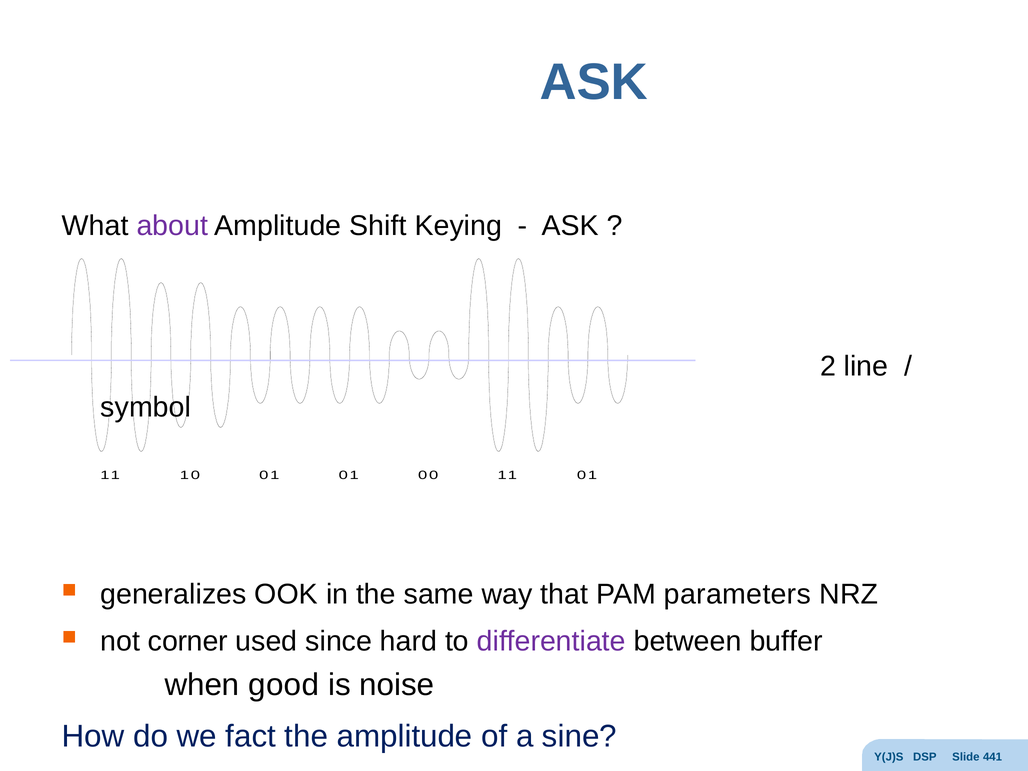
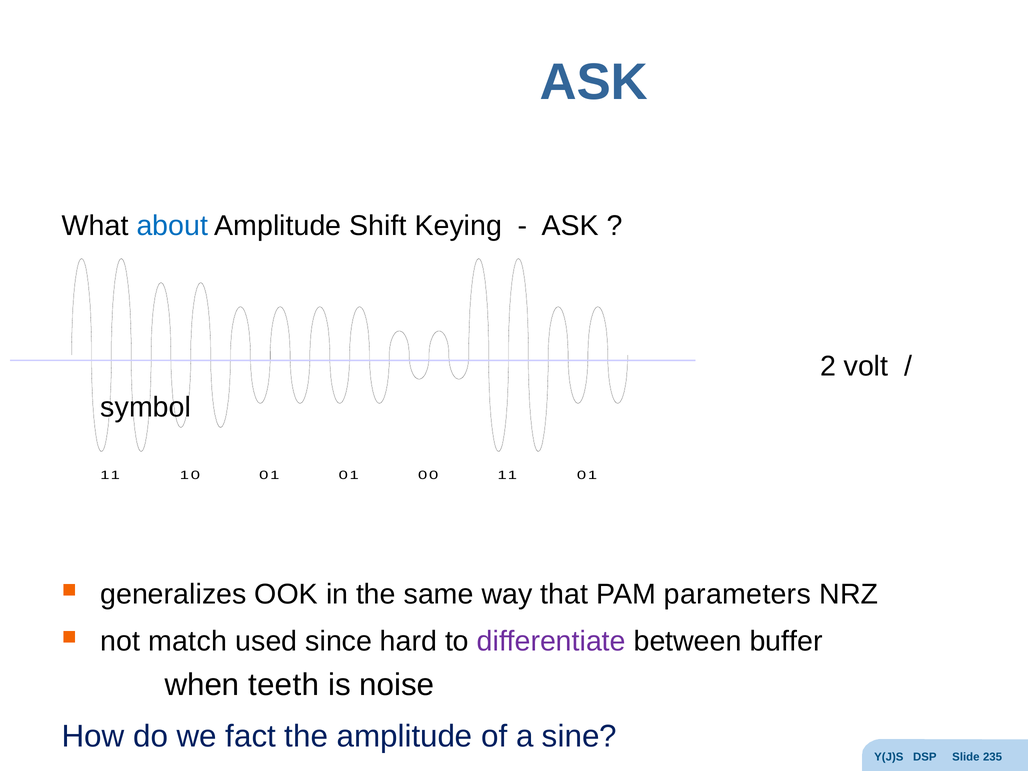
about colour: purple -> blue (172, 226)
line: line -> volt (866, 366)
corner: corner -> match (188, 641)
good: good -> teeth (284, 685)
441: 441 -> 235 (993, 757)
